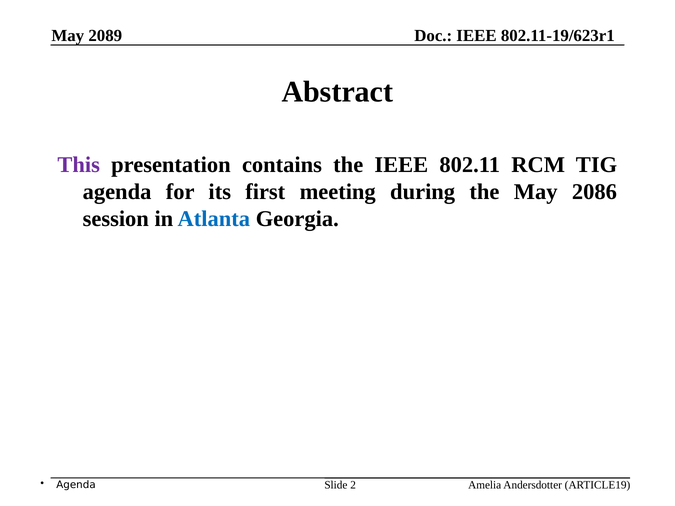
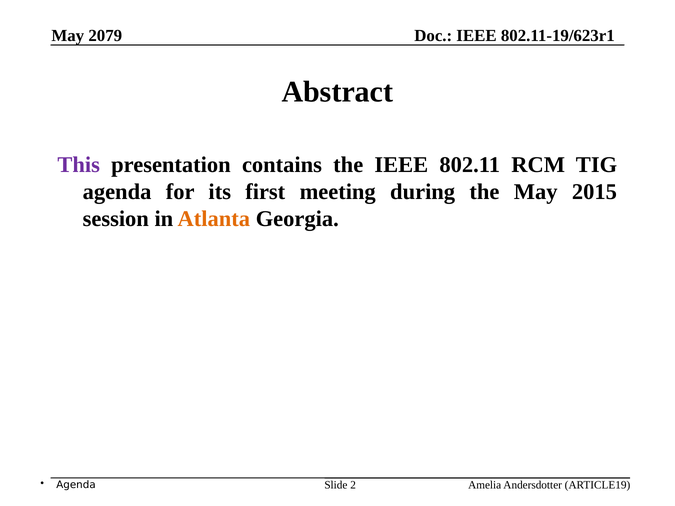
2089: 2089 -> 2079 (105, 36)
2086: 2086 -> 2015 (594, 192)
Atlanta colour: blue -> orange (214, 219)
